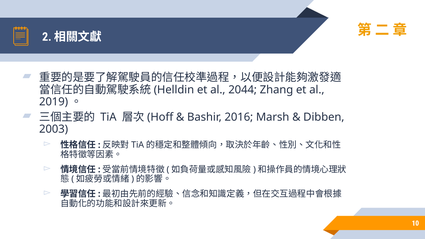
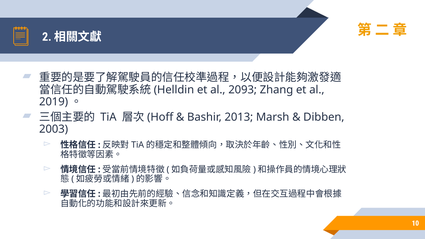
2044: 2044 -> 2093 (243, 90)
2016: 2016 -> 2013 (239, 117)
